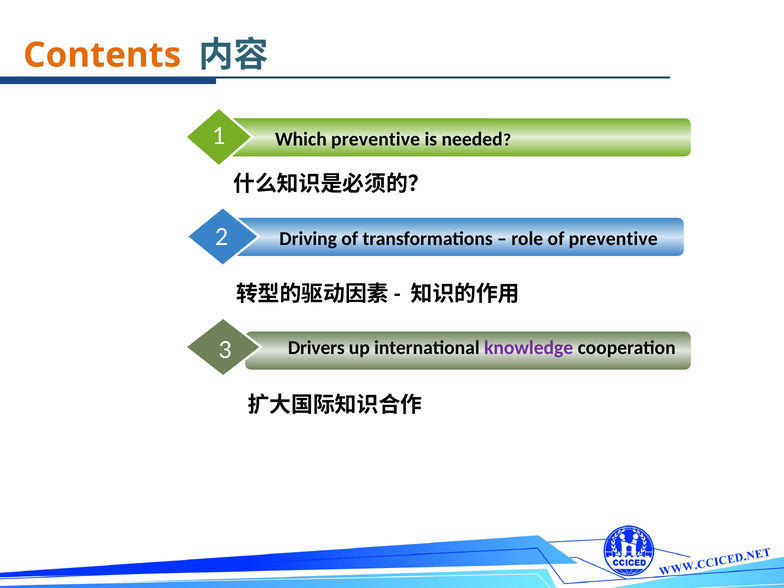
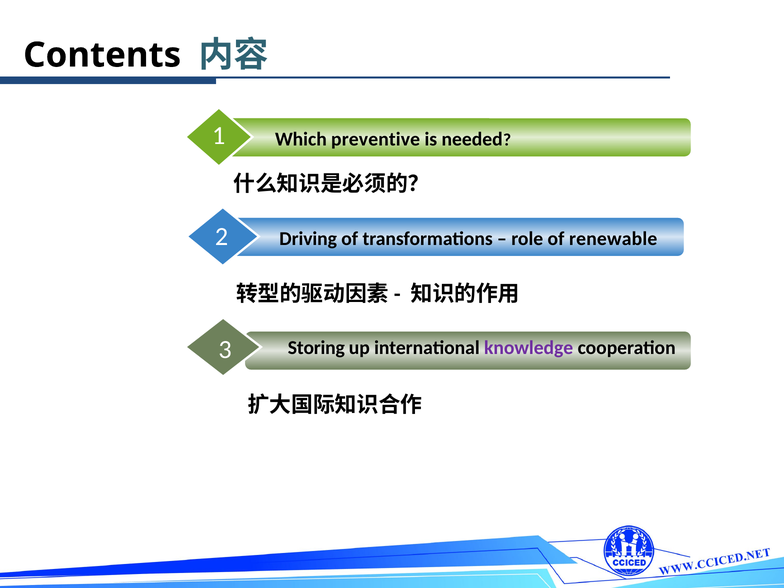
Contents colour: orange -> black (102, 55)
of preventive: preventive -> renewable (613, 239)
Drivers: Drivers -> Storing (316, 348)
